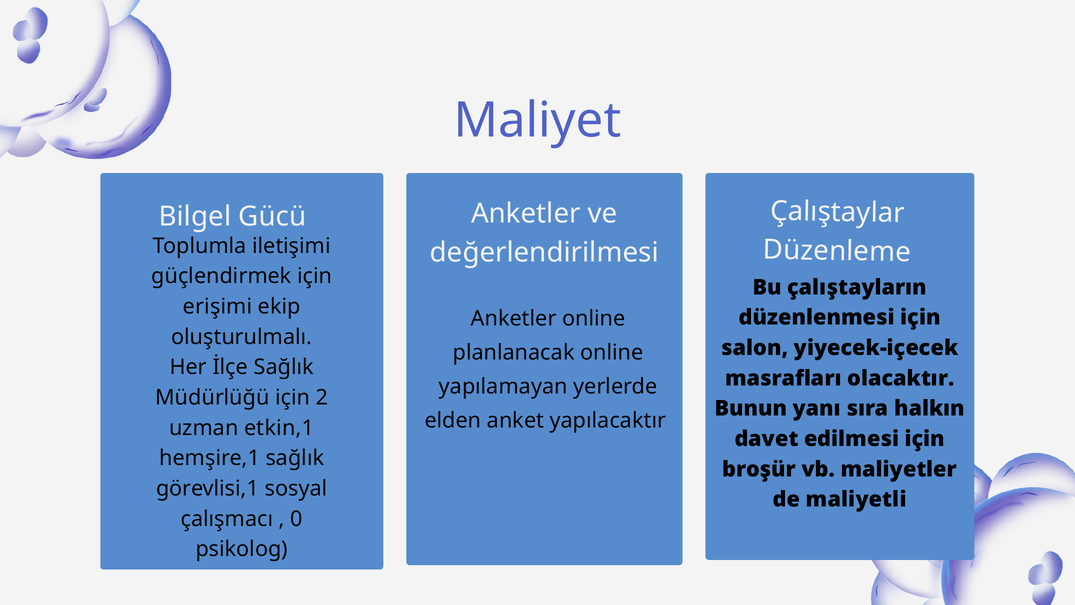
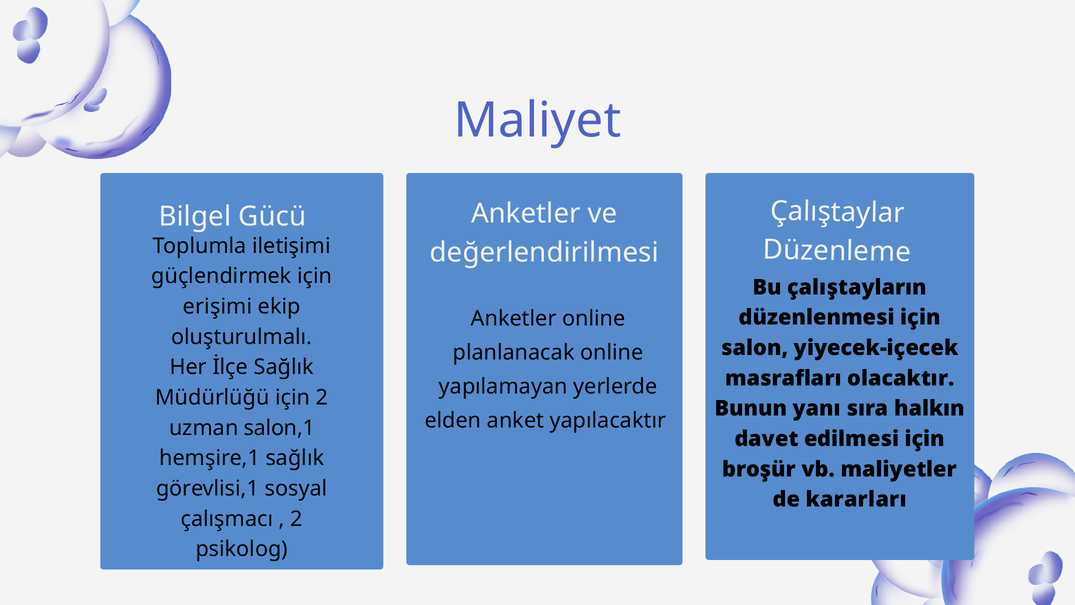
etkin,1: etkin,1 -> salon,1 (279, 428)
maliyetli: maliyetli -> kararları (856, 500)
0: 0 -> 2 (297, 519)
